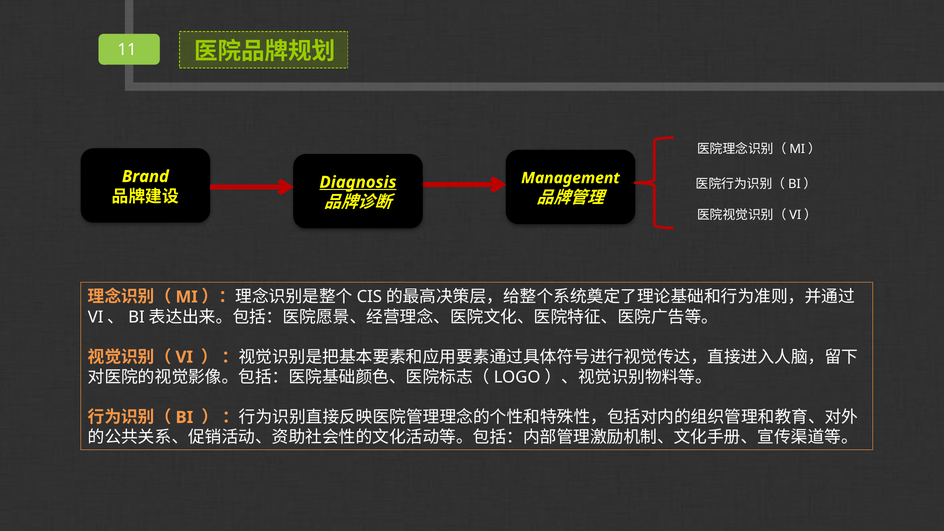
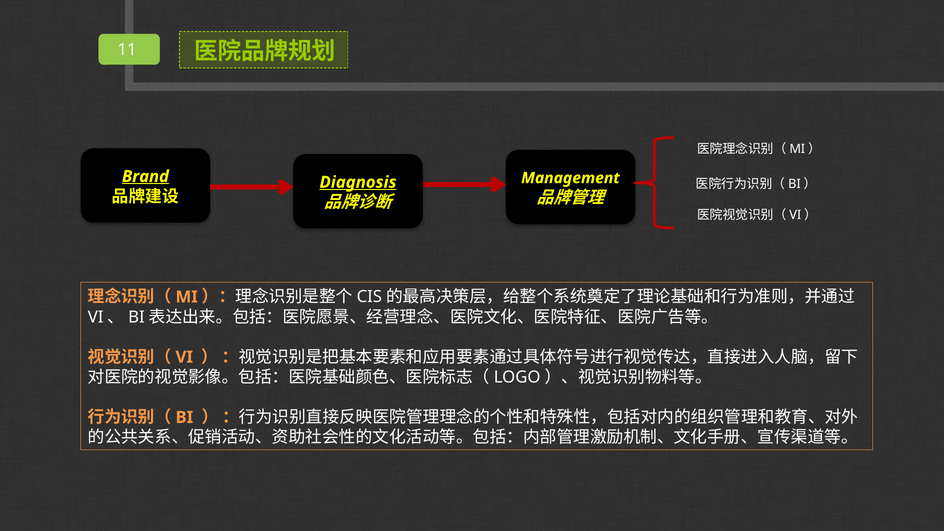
Brand underline: none -> present (145, 176)
